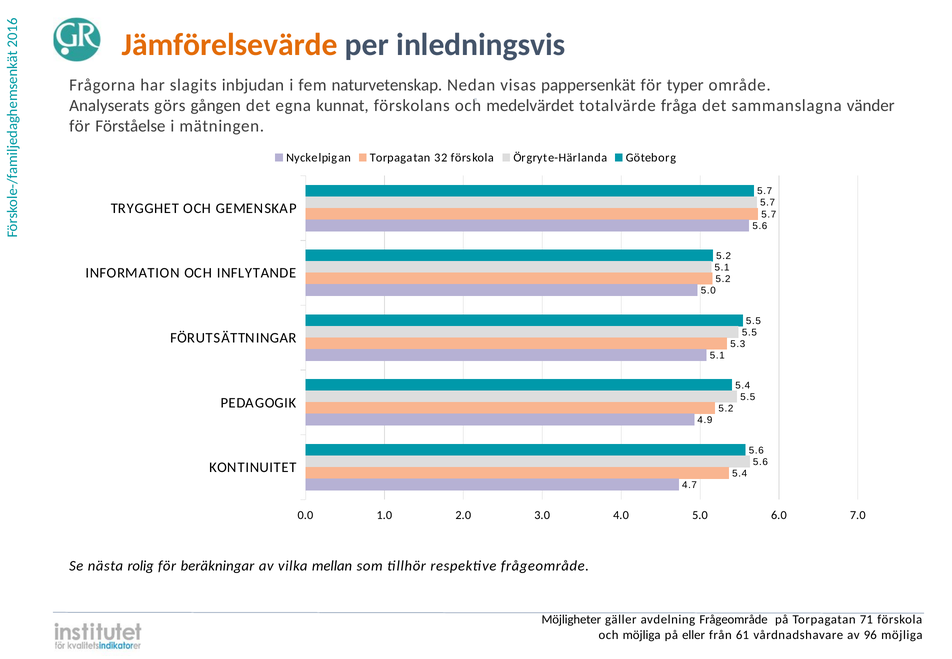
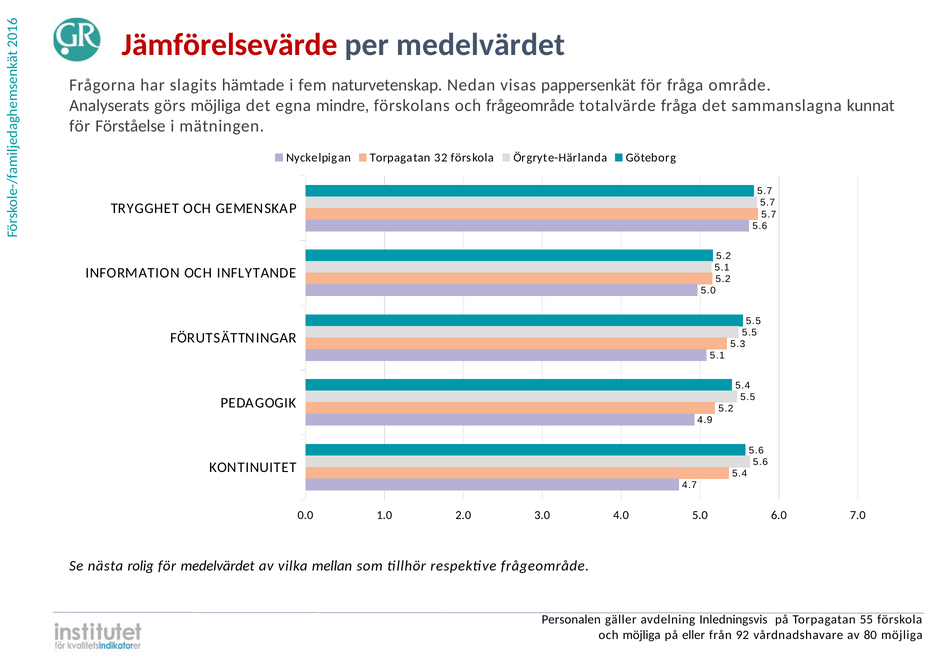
Jämförelsevärde colour: orange -> red (230, 45)
per inledningsvis: inledningsvis -> medelvärdet (481, 45)
inbjudan: inbjudan -> hämtade (253, 85)
för typer: typer -> fråga (685, 85)
görs gången: gången -> möjliga (216, 106)
kunnat: kunnat -> mindre (343, 106)
medelvärdet: medelvärdet -> frågeområde (530, 106)
vänder: vänder -> kunnat (871, 106)
för beräkningar: beräkningar -> medelvärdet (218, 566)
Möjligheter: Möjligheter -> Personalen (571, 620)
avdelning Frågeområde: Frågeområde -> Inledningsvis (733, 620)
71: 71 -> 55 (866, 620)
61: 61 -> 92 (742, 635)
96: 96 -> 80 (870, 635)
